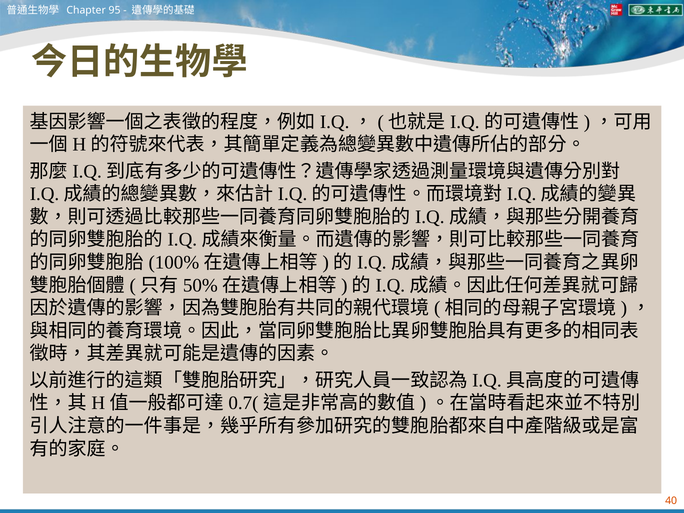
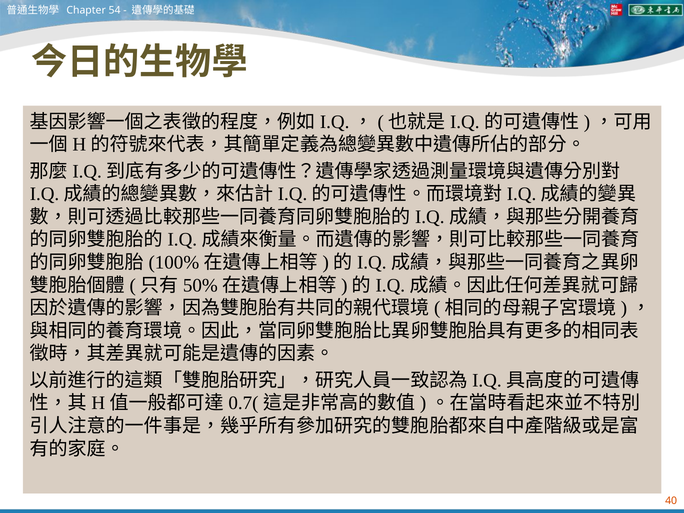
95: 95 -> 54 (115, 10)
